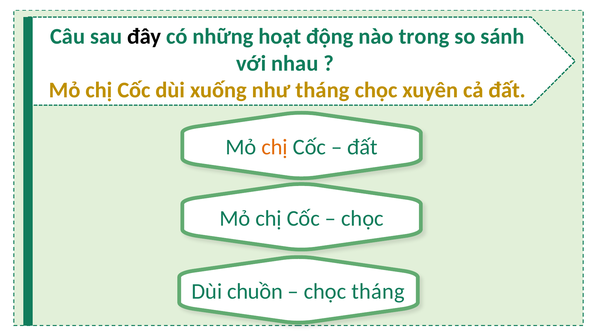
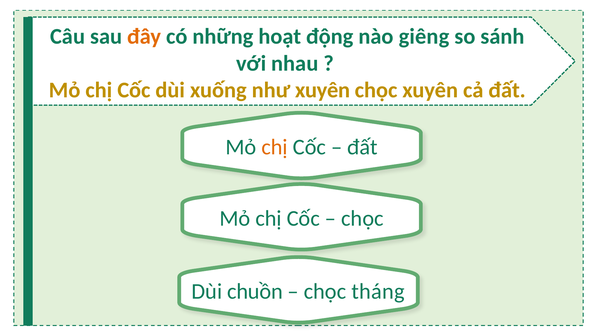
đây colour: black -> orange (144, 36)
trong: trong -> giêng (424, 36)
như tháng: tháng -> xuyên (323, 90)
